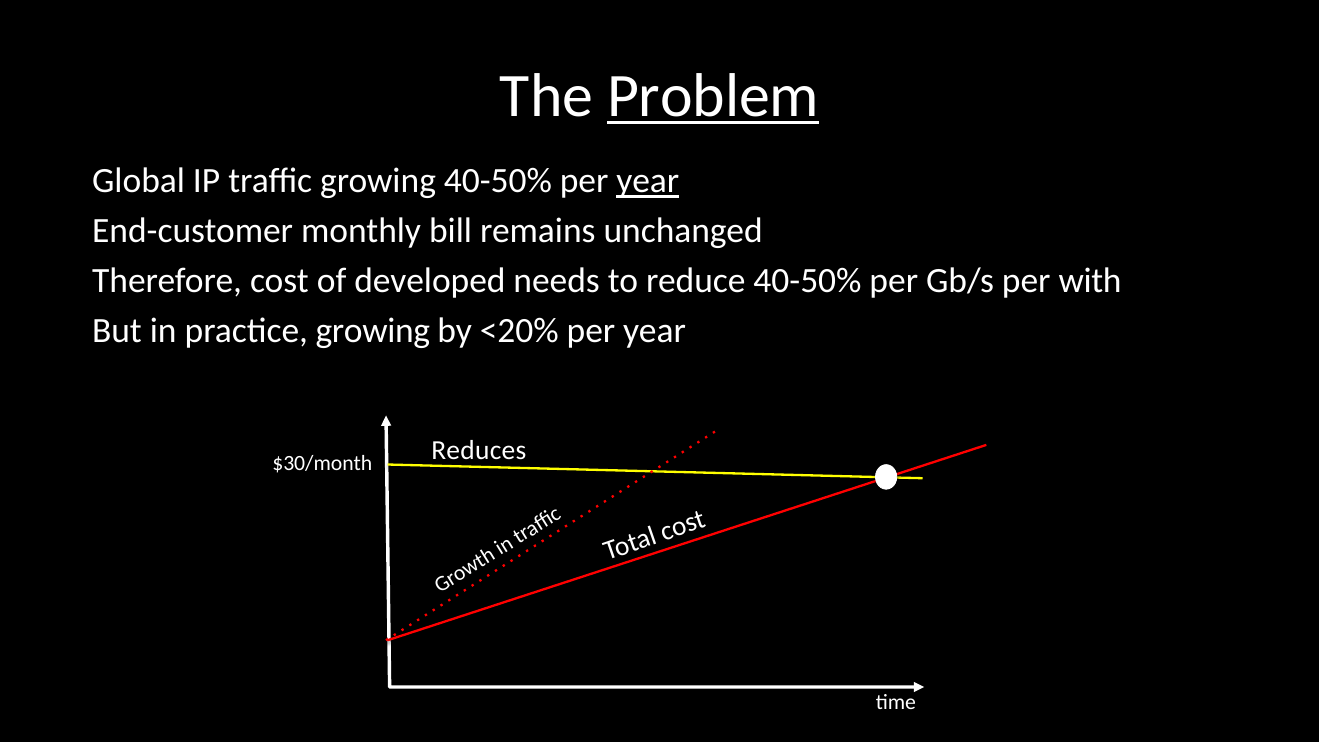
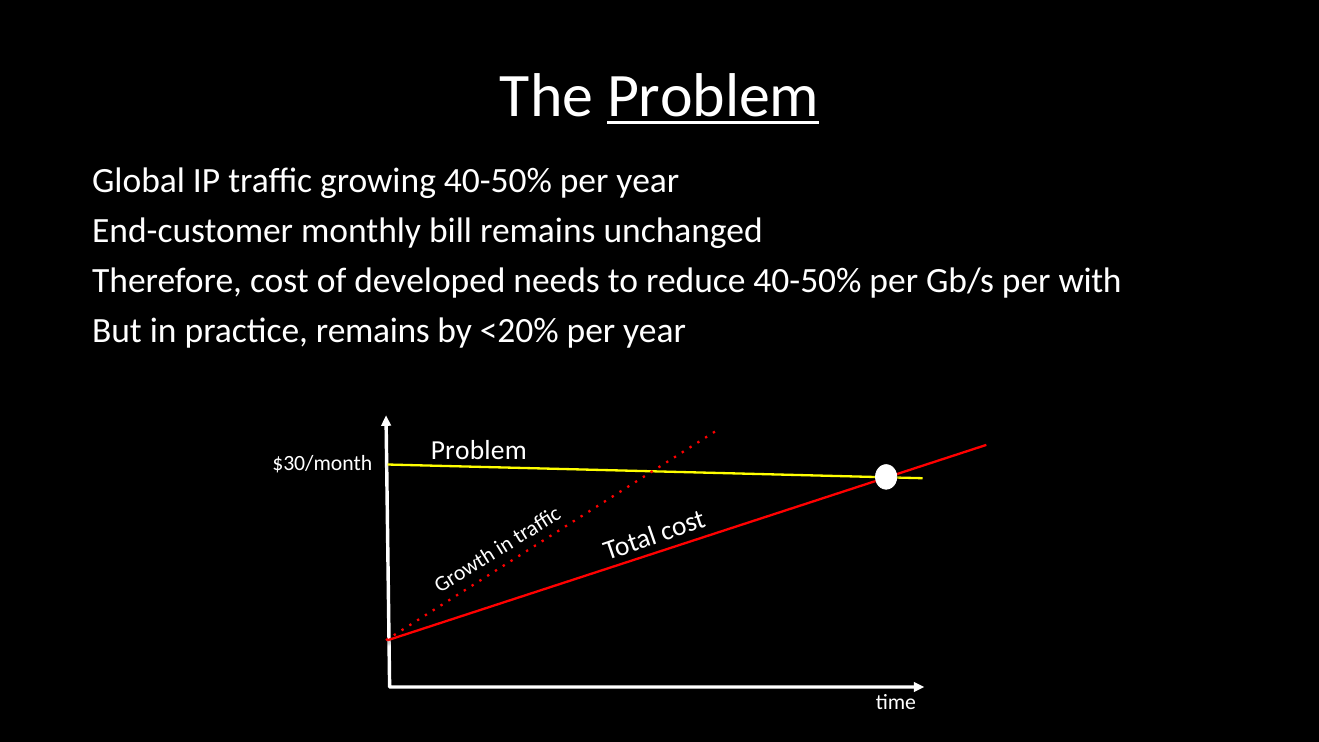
year underline: present -> none (648, 181)
practice growing: growing -> remains (373, 330)
Reduces: Reduces -> Problem (479, 450)
